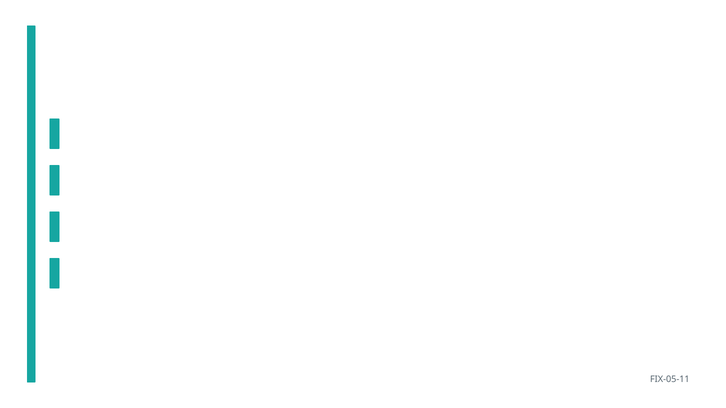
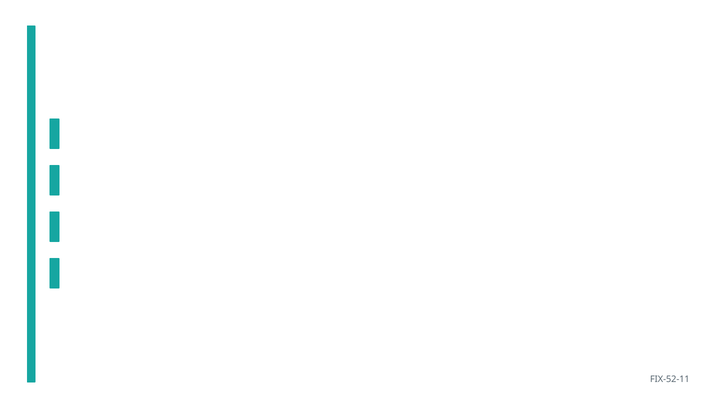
FIX-05-11: FIX-05-11 -> FIX-52-11 (670, 379)
